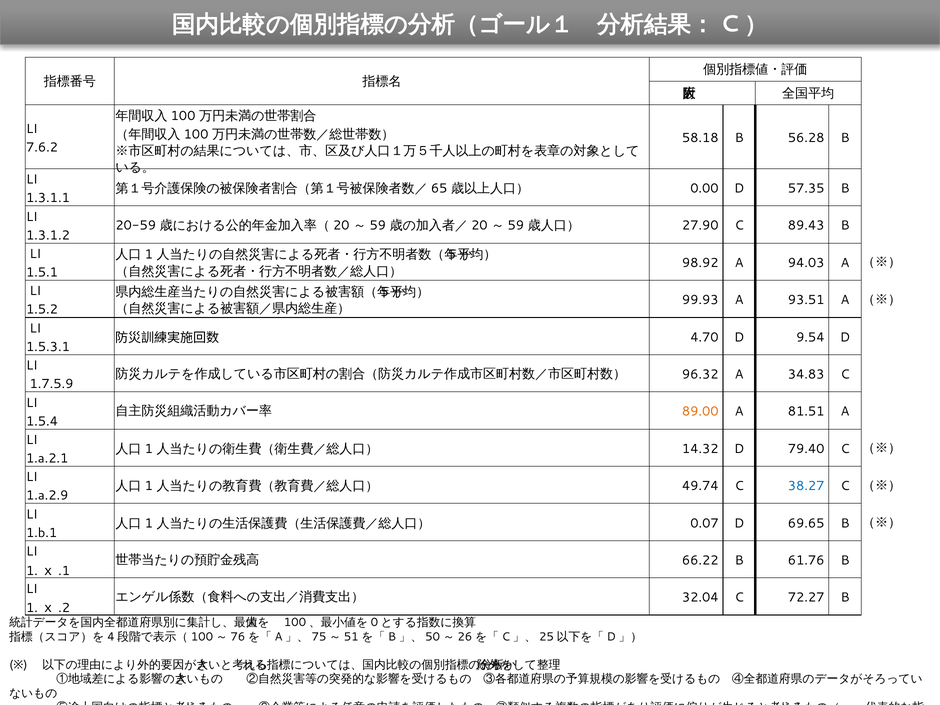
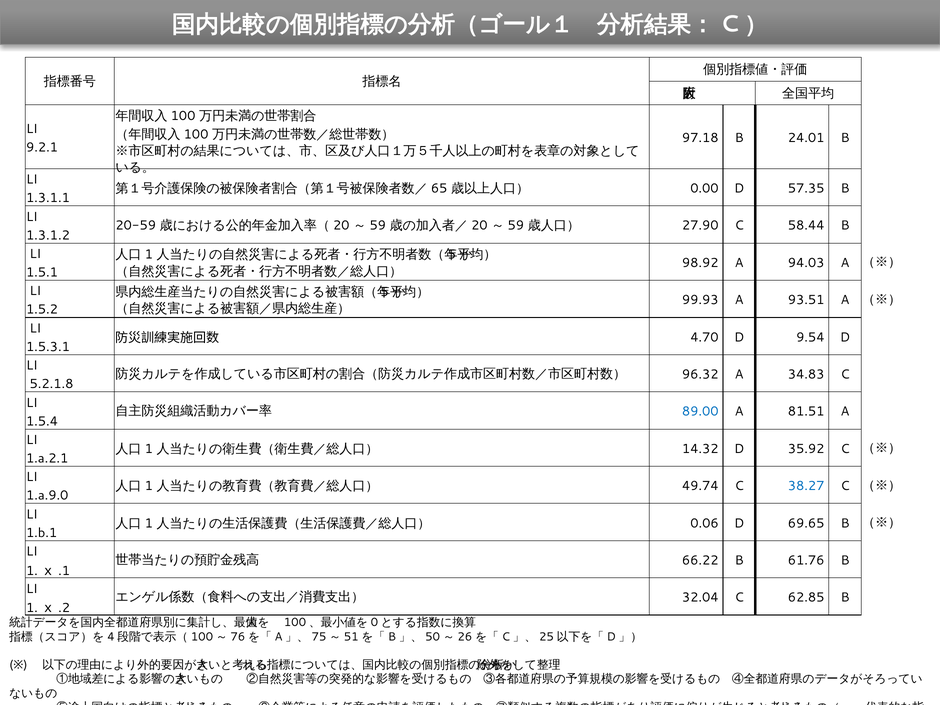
58.18: 58.18 -> 97.18 (700, 138)
56.28: 56.28 -> 24.01 (806, 138)
7.6.2: 7.6.2 -> 9.2.1 (42, 147)
89.43: 89.43 -> 58.44 (806, 226)
1.7.5.9: 1.7.5.9 -> 5.2.1.8 (51, 384)
89.00 colour: orange -> blue (700, 412)
79.40: 79.40 -> 35.92 (806, 449)
1.a.2.9: 1.a.2.9 -> 1.a.9.0 (47, 496)
0.07: 0.07 -> 0.06 (704, 523)
72.27: 72.27 -> 62.85 (806, 598)
